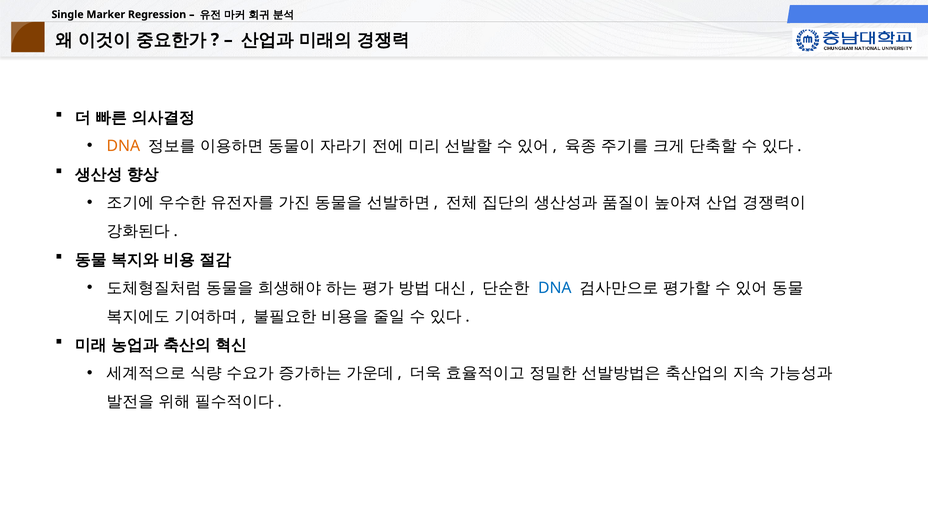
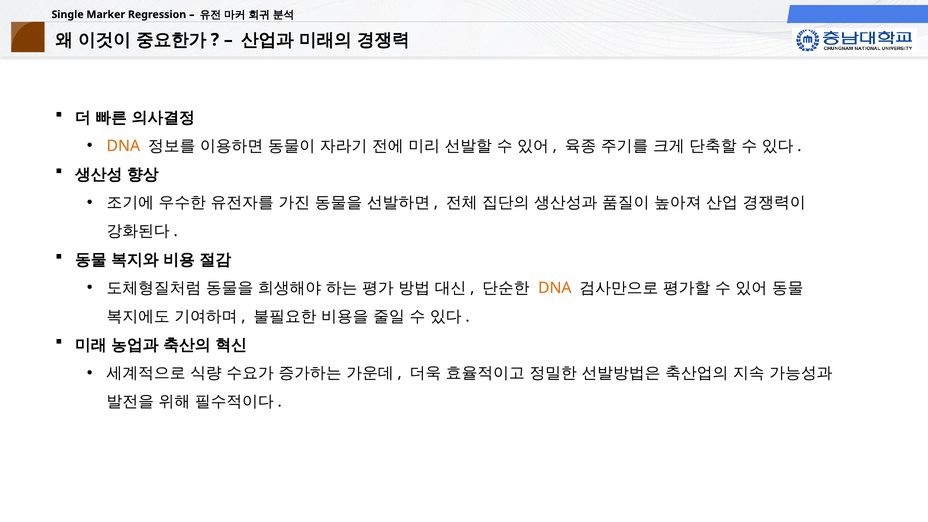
DNA colour: blue -> orange (555, 288)
